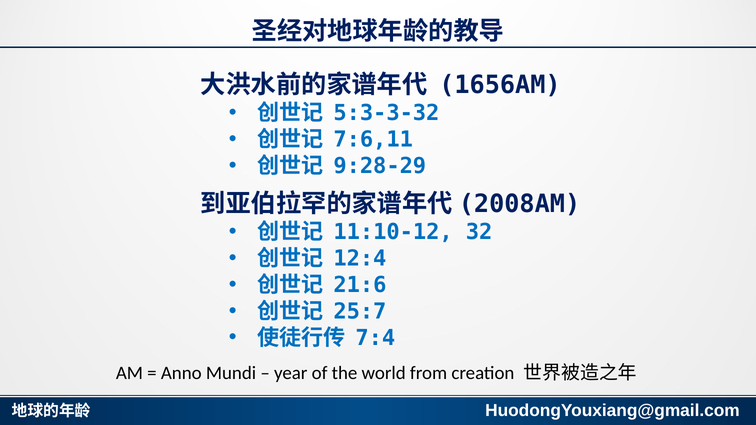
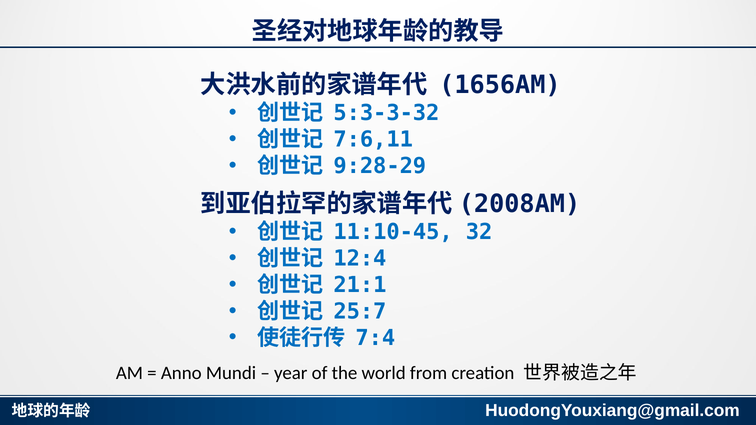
11:10-12: 11:10-12 -> 11:10-45 (393, 232)
21:6: 21:6 -> 21:1 (360, 285)
